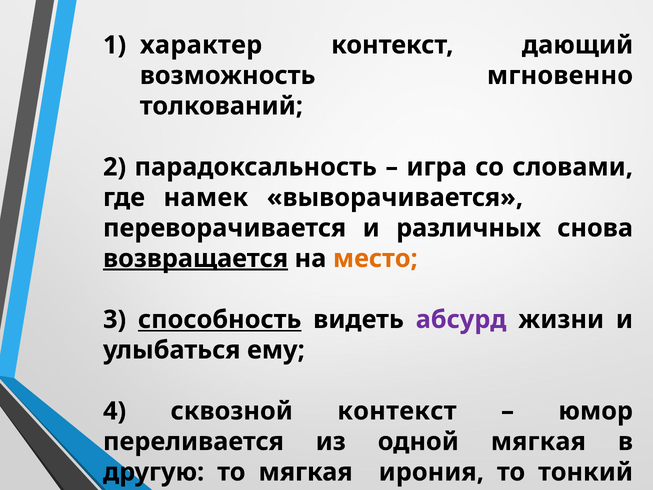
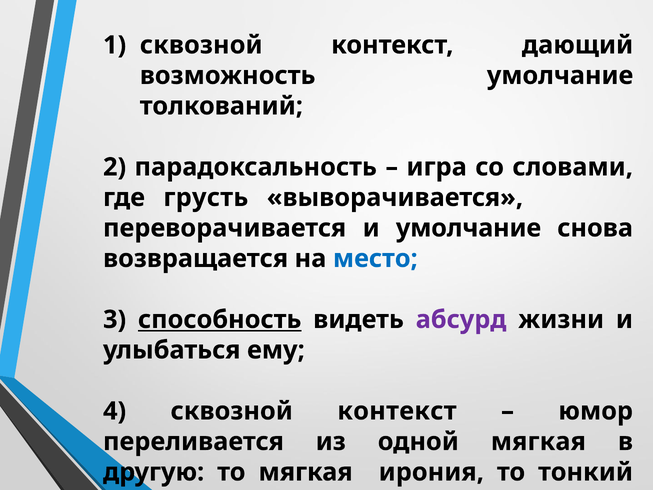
характер: характер -> сквозной (201, 45)
возможность мгновенно: мгновенно -> умолчание (560, 76)
где намек: намек -> грусть (206, 197)
и различных: различных -> умолчание (469, 228)
возвращается underline: present -> none (196, 258)
место colour: orange -> blue (375, 258)
